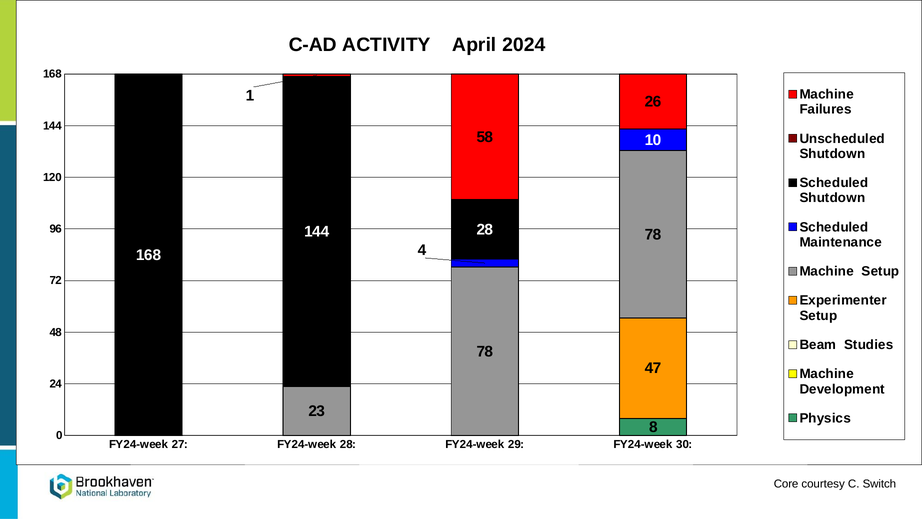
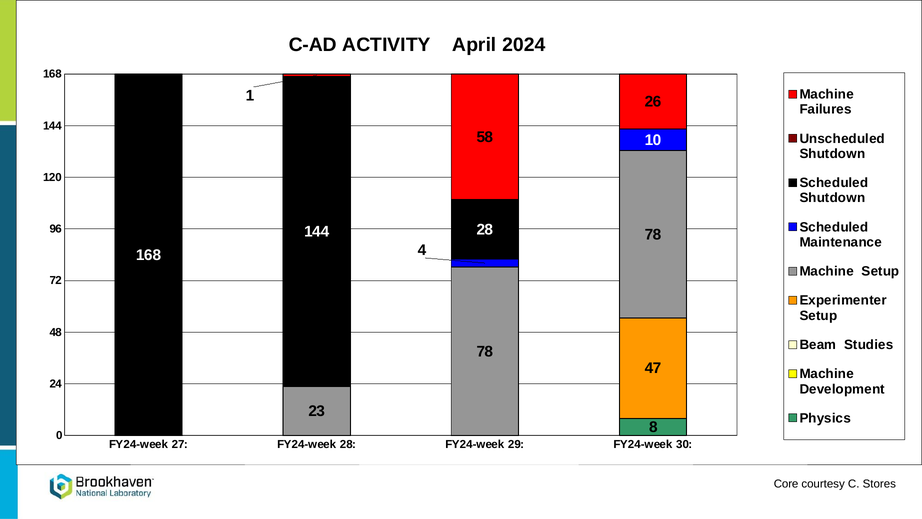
Switch: Switch -> Stores (879, 484)
